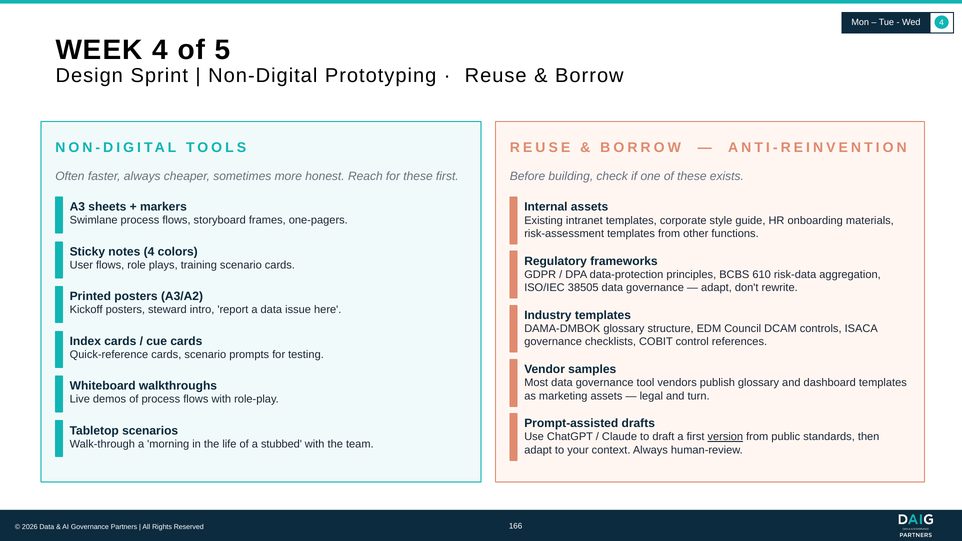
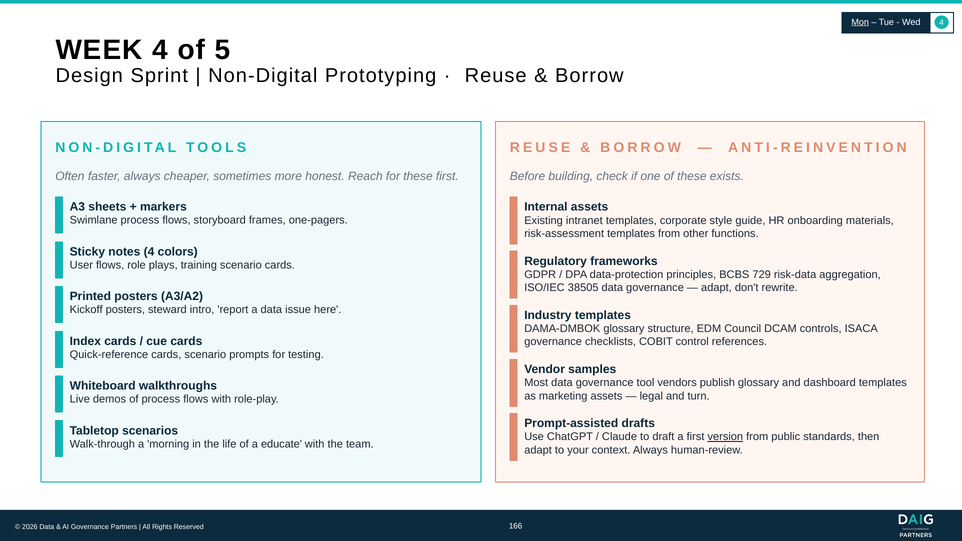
Mon underline: none -> present (860, 22)
610: 610 -> 729 (762, 275)
stubbed: stubbed -> educate (281, 444)
